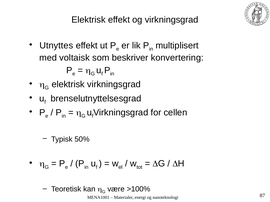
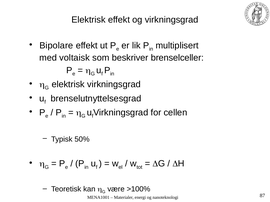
Utnyttes: Utnyttes -> Bipolare (56, 46)
konvertering: konvertering -> brenselceller (177, 58)
